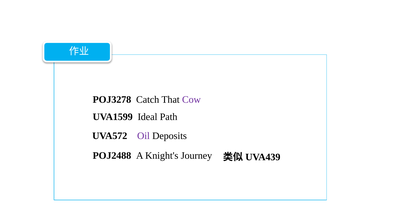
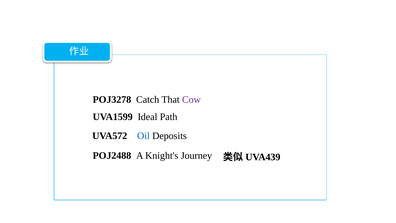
Oil colour: purple -> blue (143, 136)
